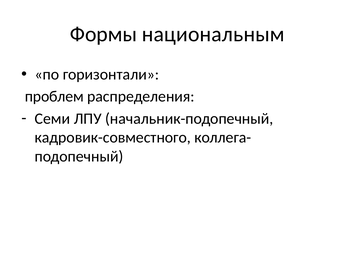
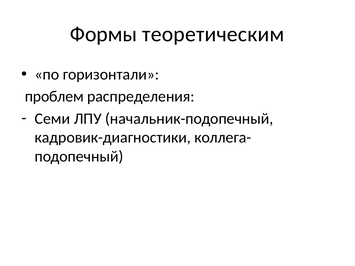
национальным: национальным -> теоретическим (213, 34)
кадровик-совместного: кадровик-совместного -> кадровик-диагностики (113, 138)
